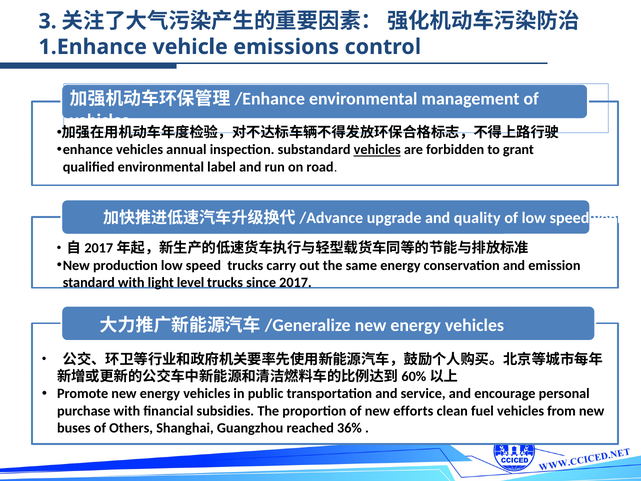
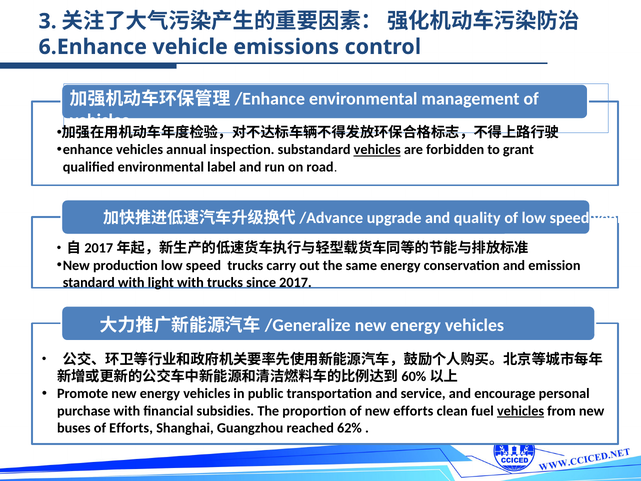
1.Enhance: 1.Enhance -> 6.Enhance (93, 47)
light level: level -> with (190, 282)
vehicles underline: none -> present (521, 411)
of Others: Others -> Efforts (131, 428)
36%: 36% -> 62% (349, 428)
